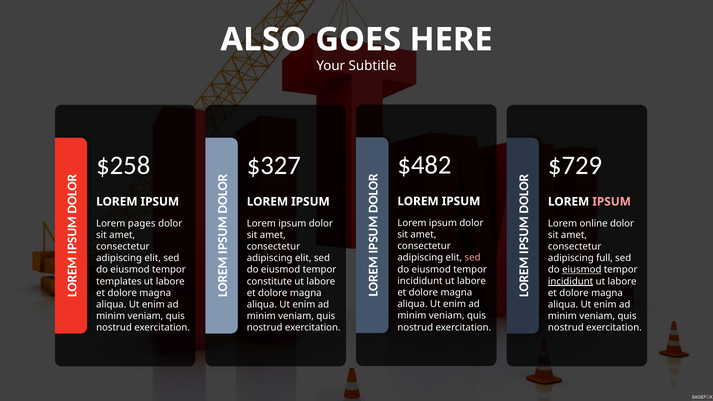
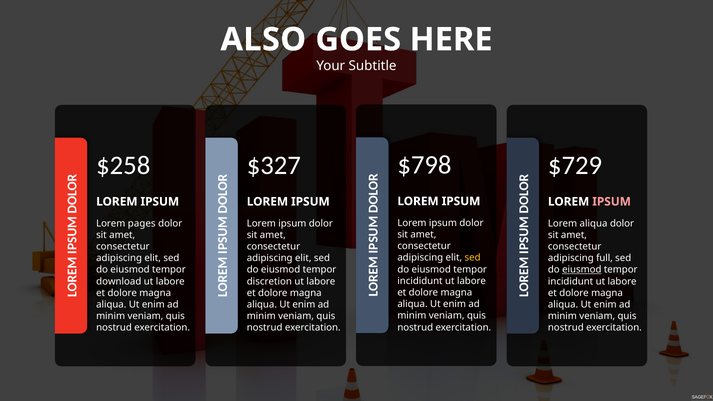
$482: $482 -> $798 (424, 165)
Lorem online: online -> aliqua (594, 223)
sed colour: pink -> yellow (473, 258)
templates: templates -> download (119, 281)
constitute: constitute -> discretion (269, 281)
incididunt underline: present -> none (571, 281)
